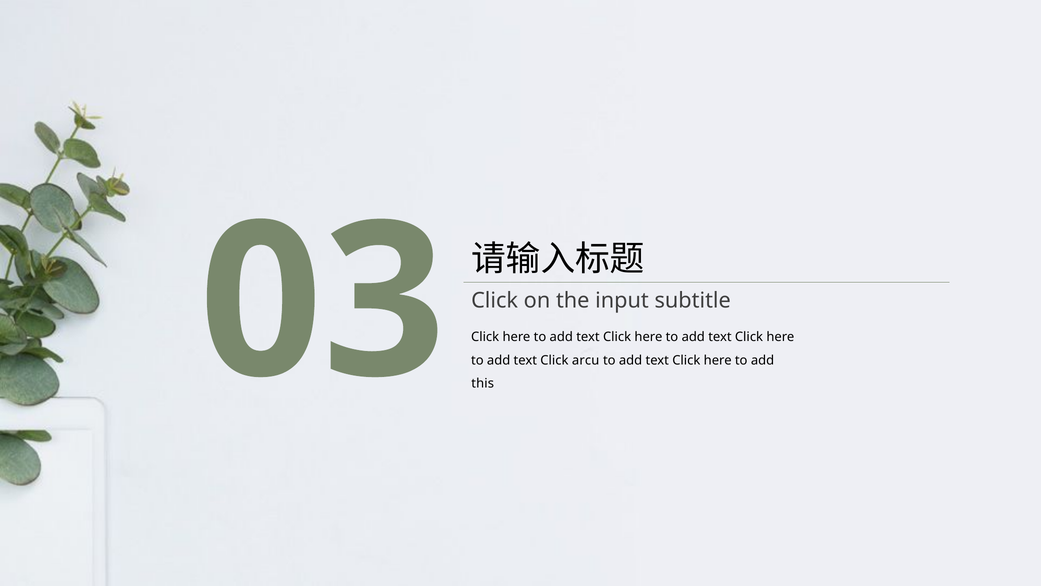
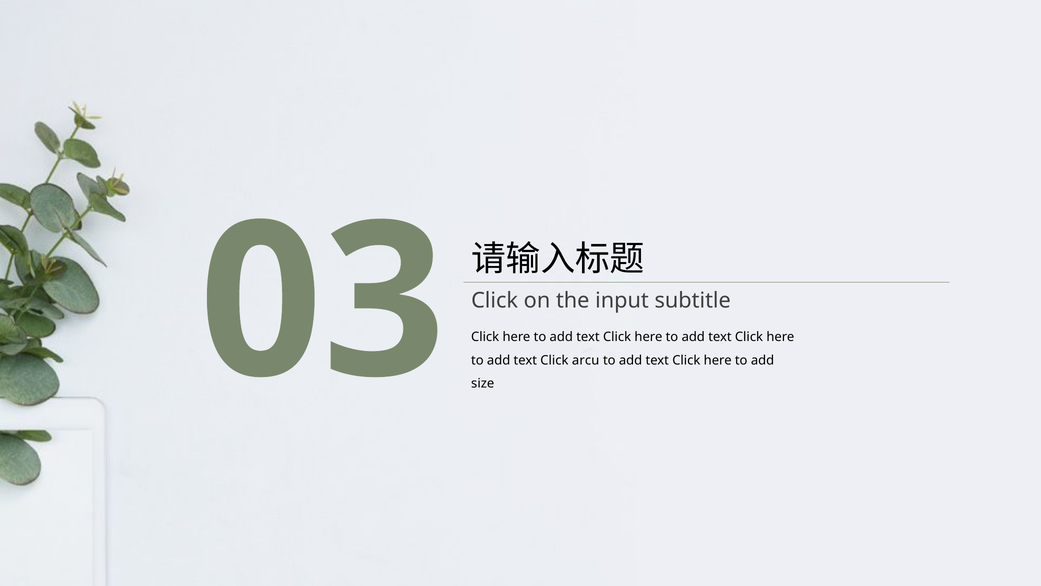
this: this -> size (483, 383)
